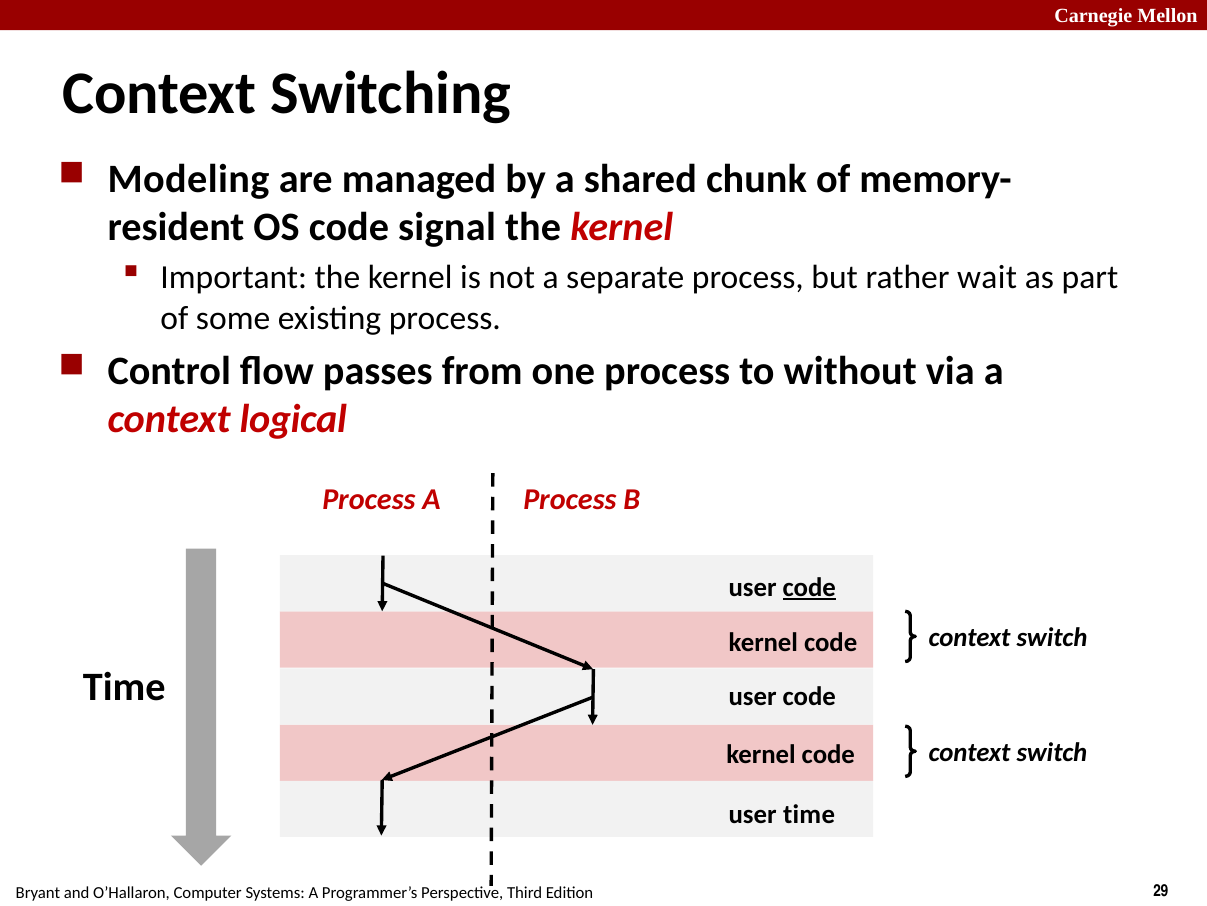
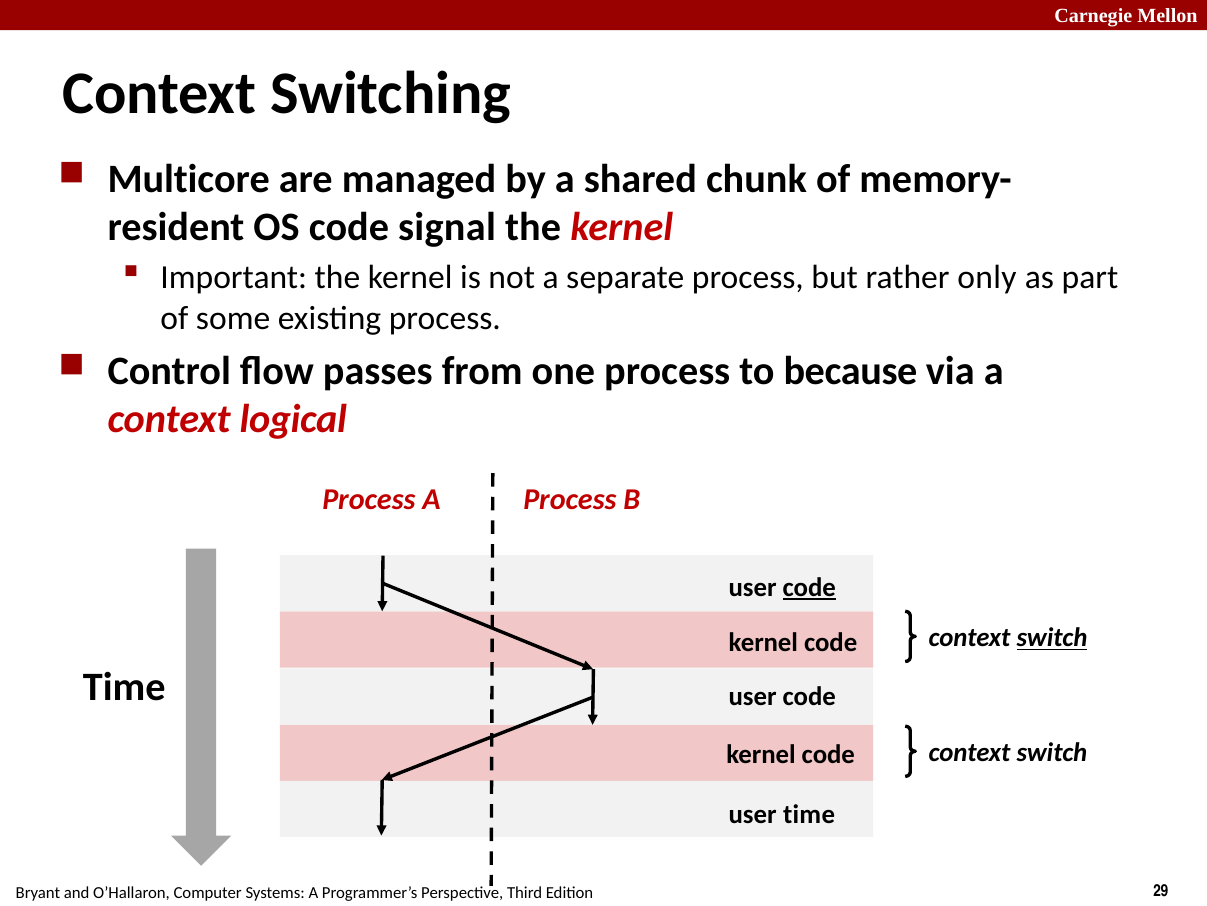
Modeling: Modeling -> Multicore (189, 179)
wait: wait -> only (987, 278)
without: without -> because (850, 371)
switch underline: none -> present (1052, 638)
